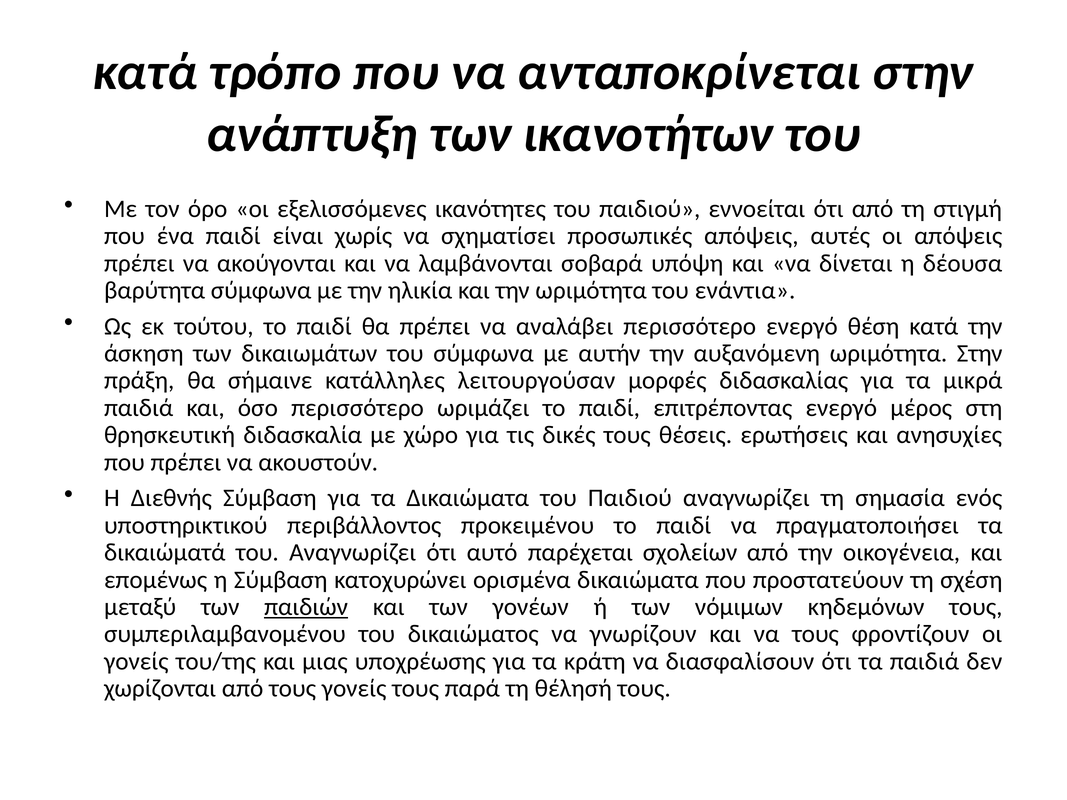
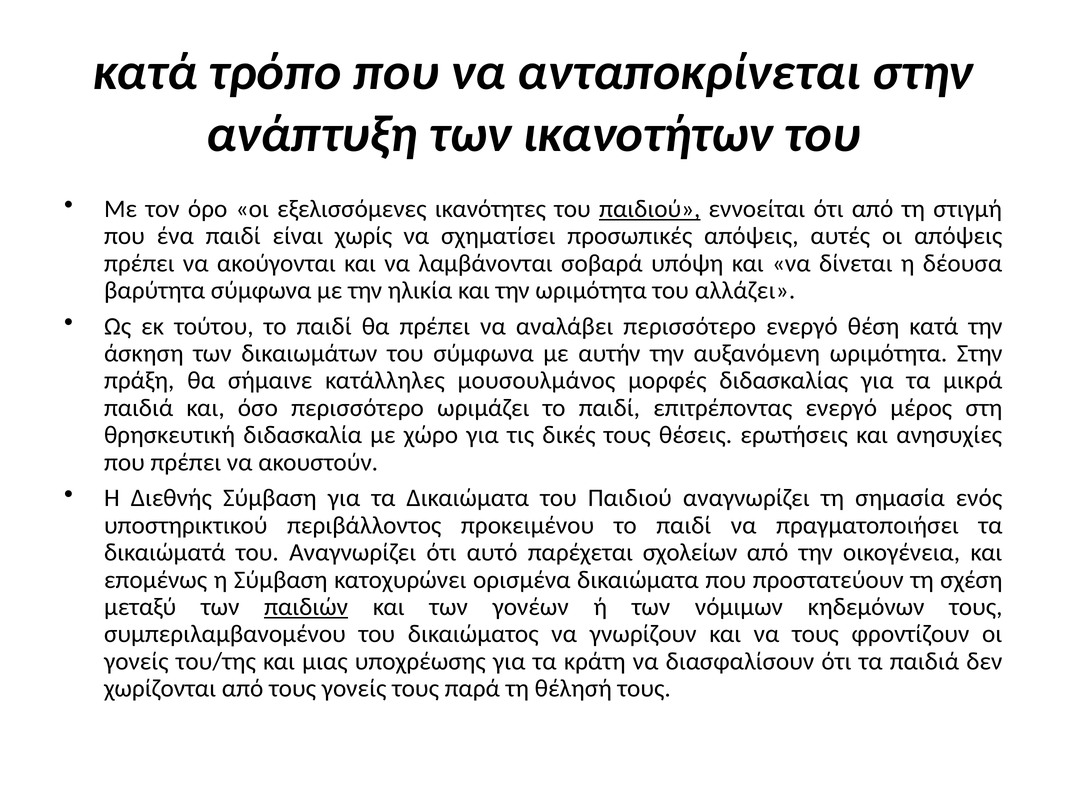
παιδιού underline: none -> present (650, 209)
ενάντια: ενάντια -> αλλάζει (745, 291)
λειτουργούσαν: λειτουργούσαν -> μουσουλμάνος (536, 381)
